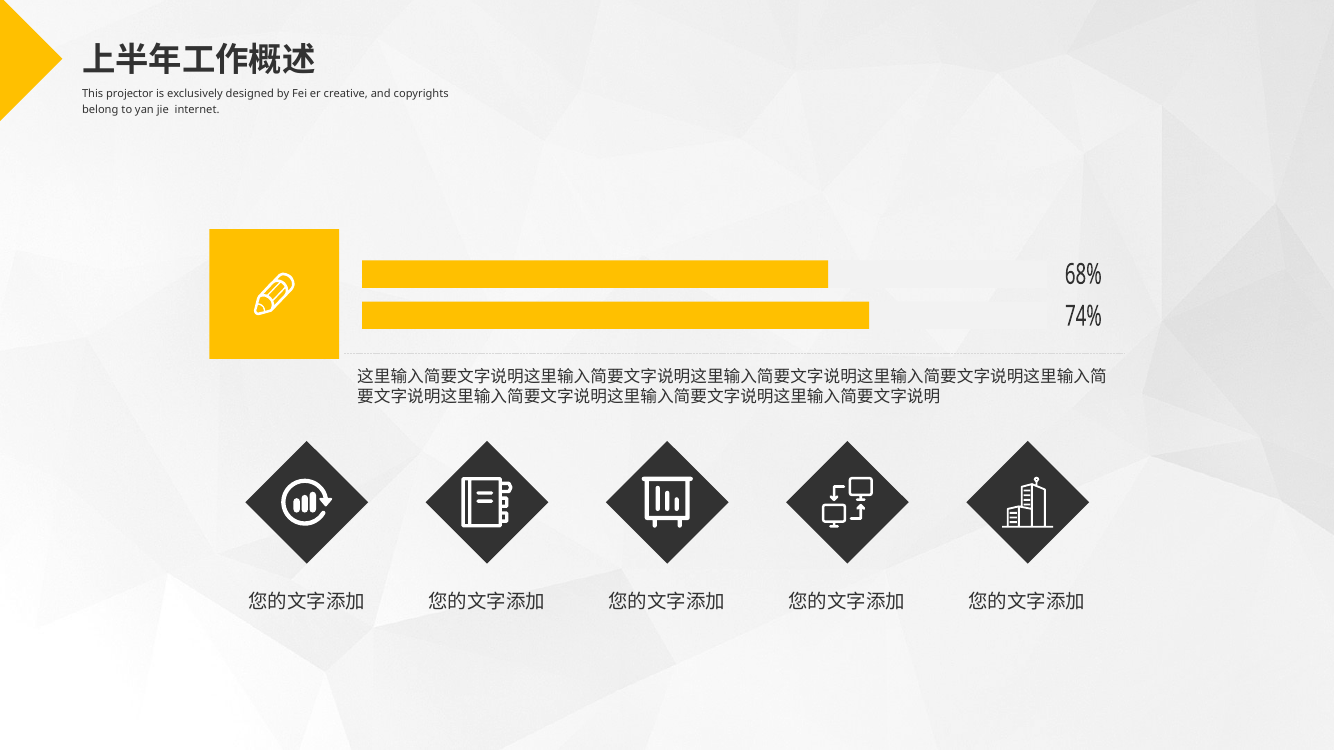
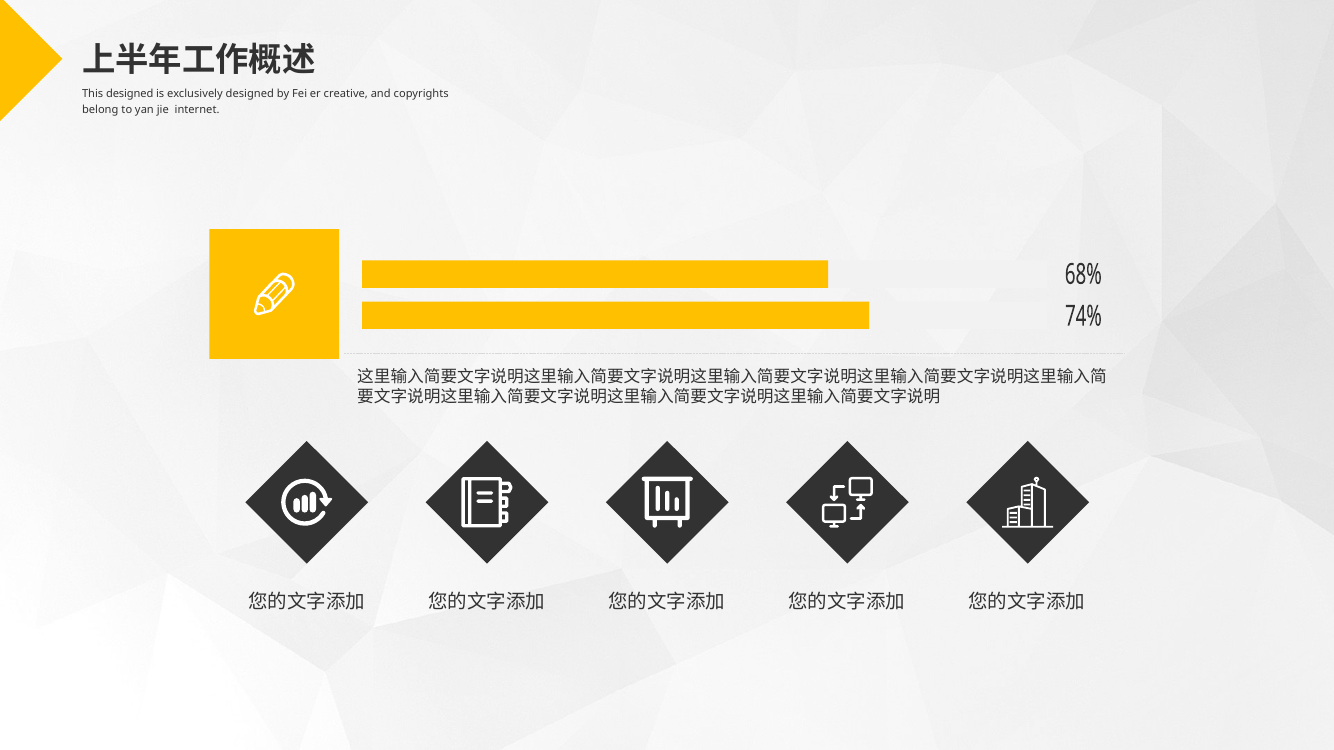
This projector: projector -> designed (130, 93)
